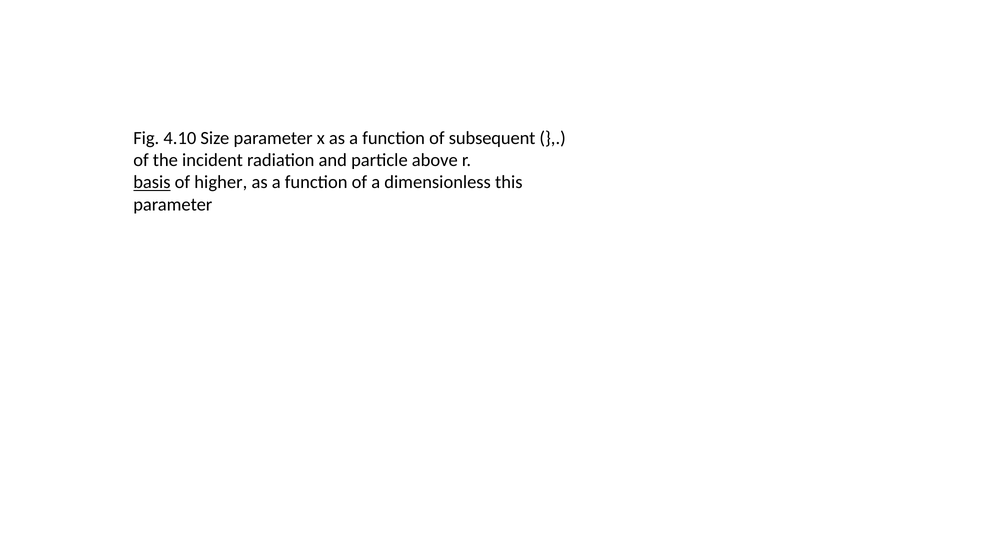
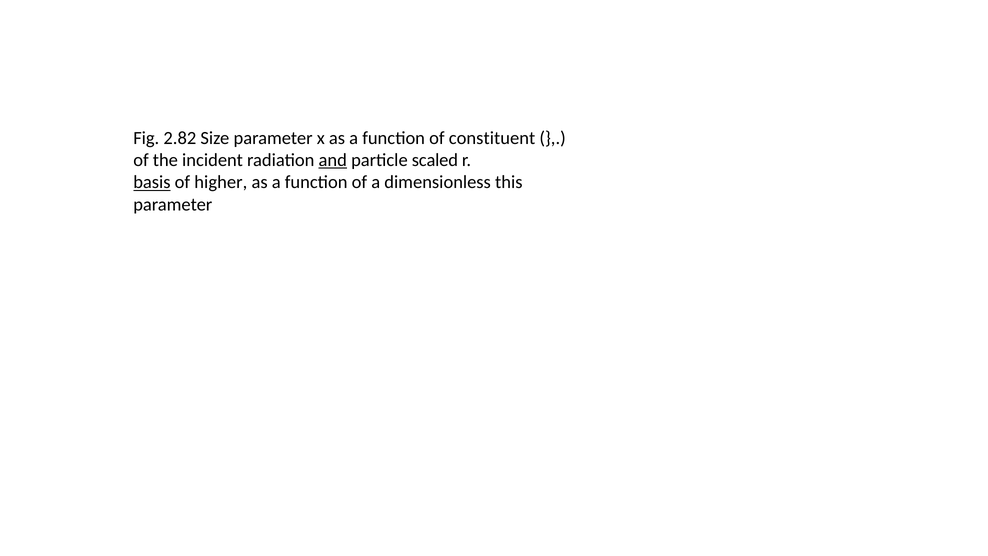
4.10: 4.10 -> 2.82 (180, 138)
subsequent: subsequent -> constituent (492, 138)
and underline: none -> present (333, 160)
above: above -> scaled (435, 160)
